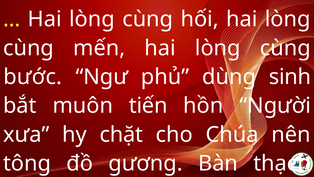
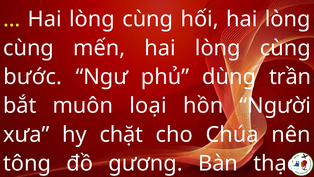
sinh: sinh -> trần (290, 77)
tiến: tiến -> loại (148, 106)
